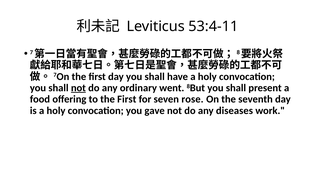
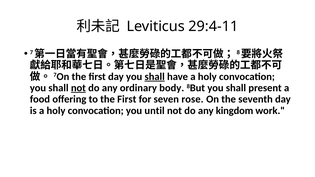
53:4-11: 53:4-11 -> 29:4-11 (213, 26)
shall underline: none -> present (155, 77)
went: went -> body (172, 88)
gave: gave -> until (155, 111)
diseases: diseases -> kingdom (235, 111)
